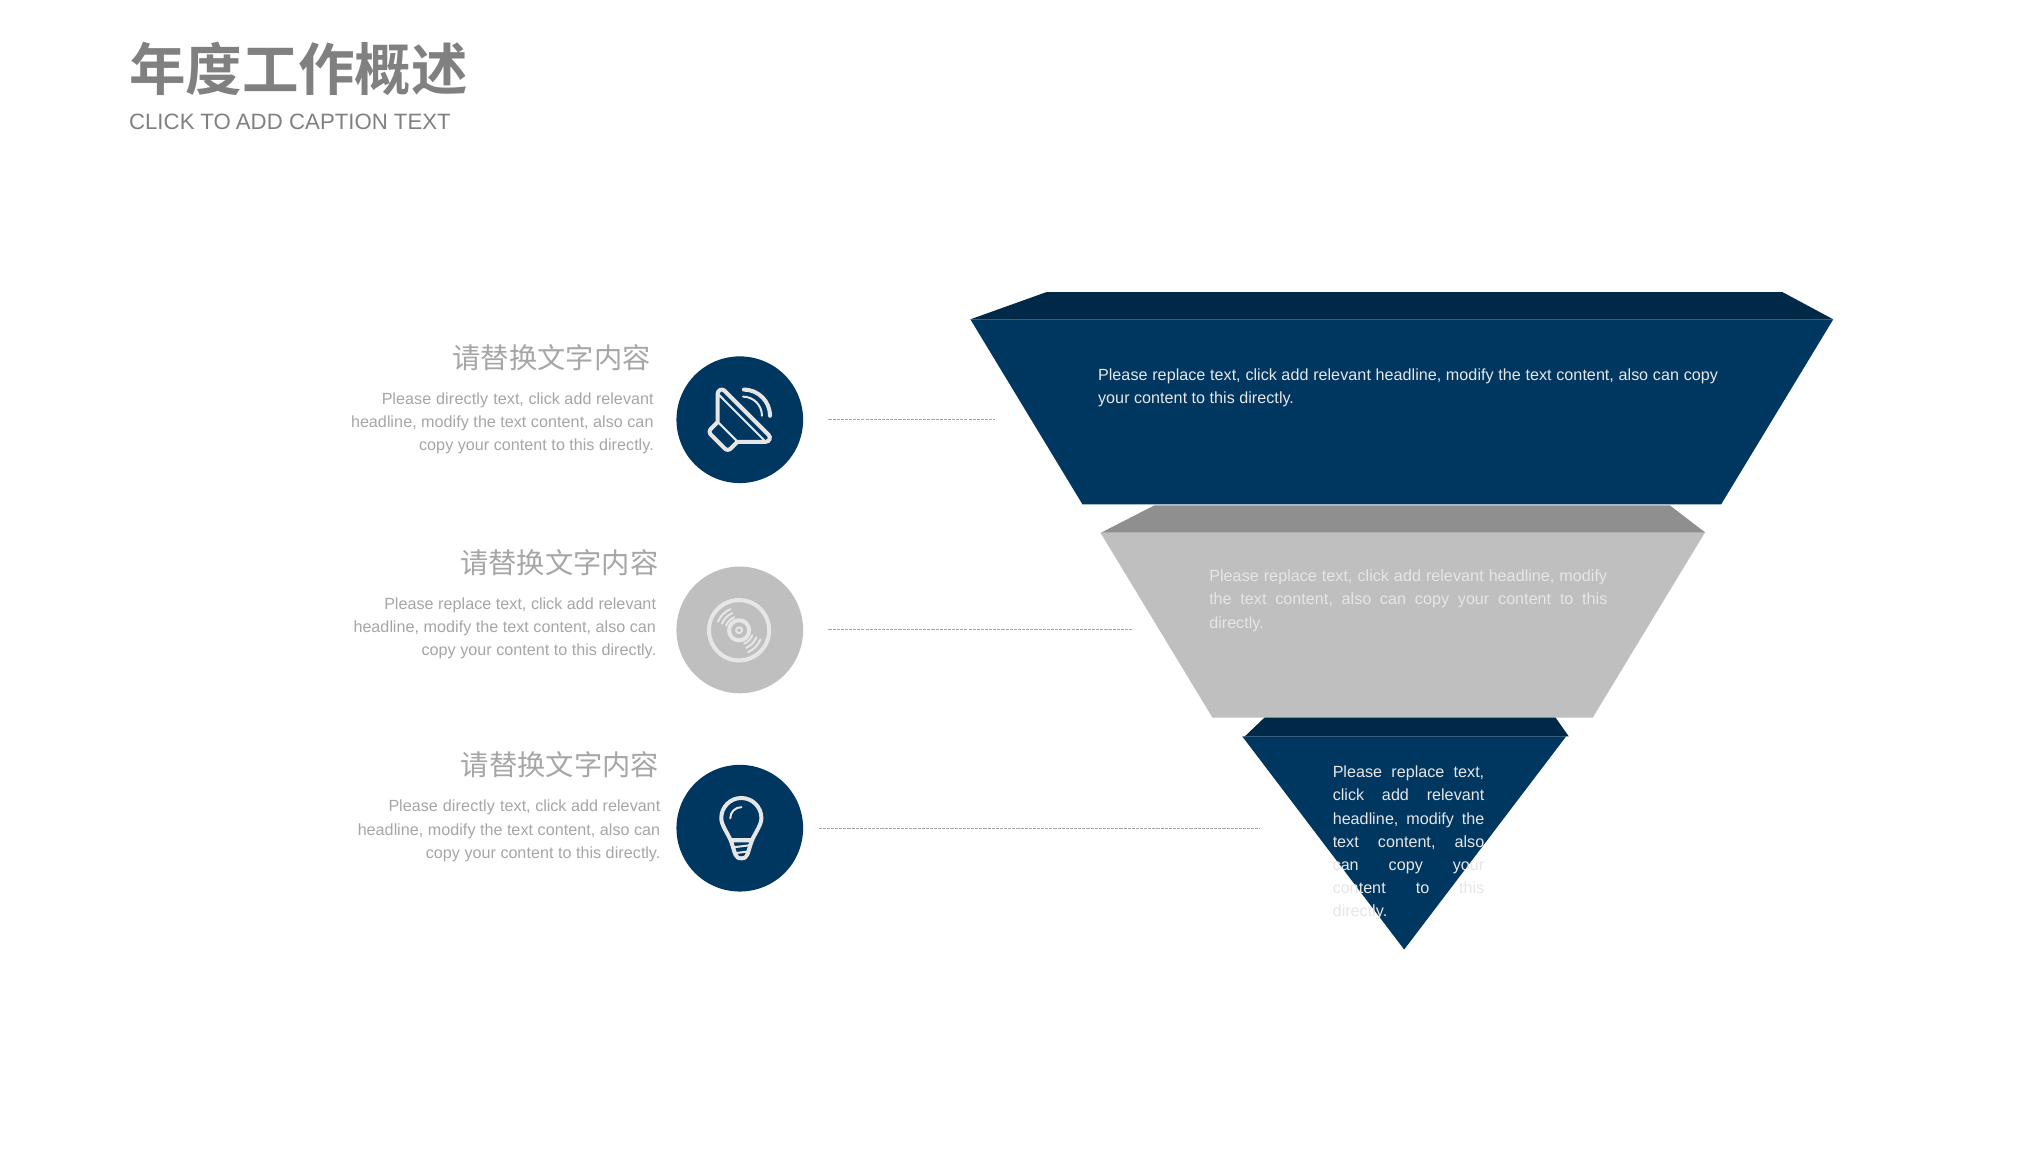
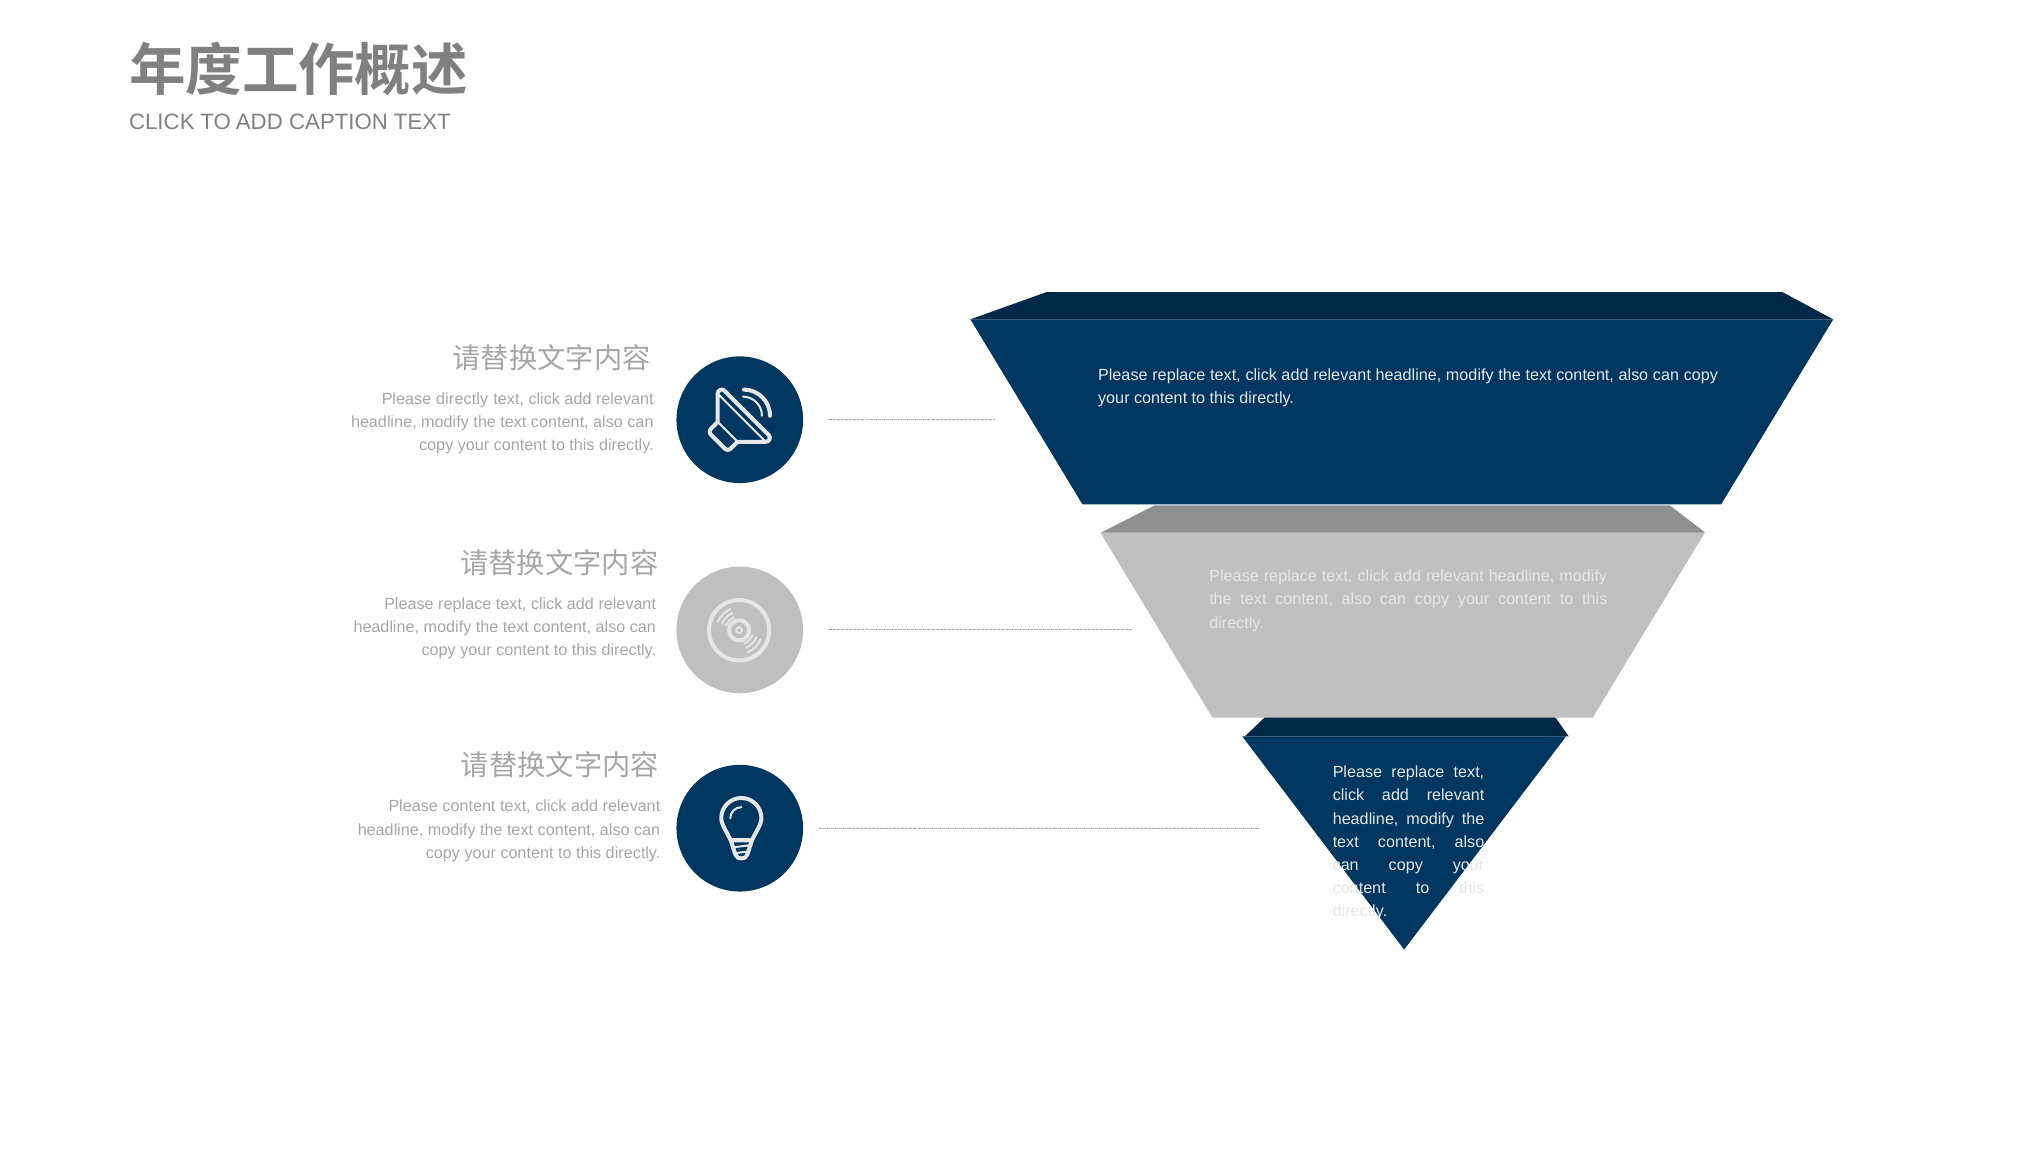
directly: directly -> content (469, 806)
